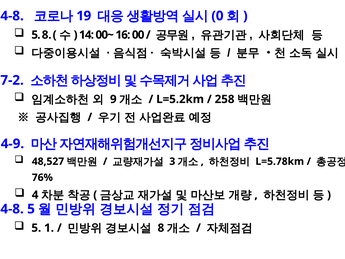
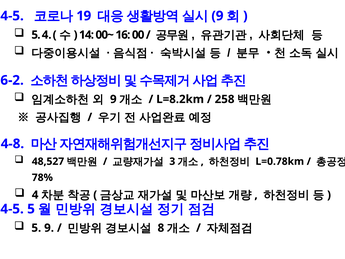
4-8: 4-8 -> 4-5 (12, 16)
0: 0 -> 9 (217, 16)
5 8: 8 -> 4 (47, 35)
7-2: 7-2 -> 6-2 (12, 80)
L=5.2km: L=5.2km -> L=8.2km (180, 99)
4-9: 4-9 -> 4-8 (12, 144)
L=5.78km: L=5.78km -> L=0.78km (280, 161)
76%: 76% -> 78% (42, 177)
4-8: 4-8 -> 4-5 (12, 209)
5 1: 1 -> 9 (49, 228)
